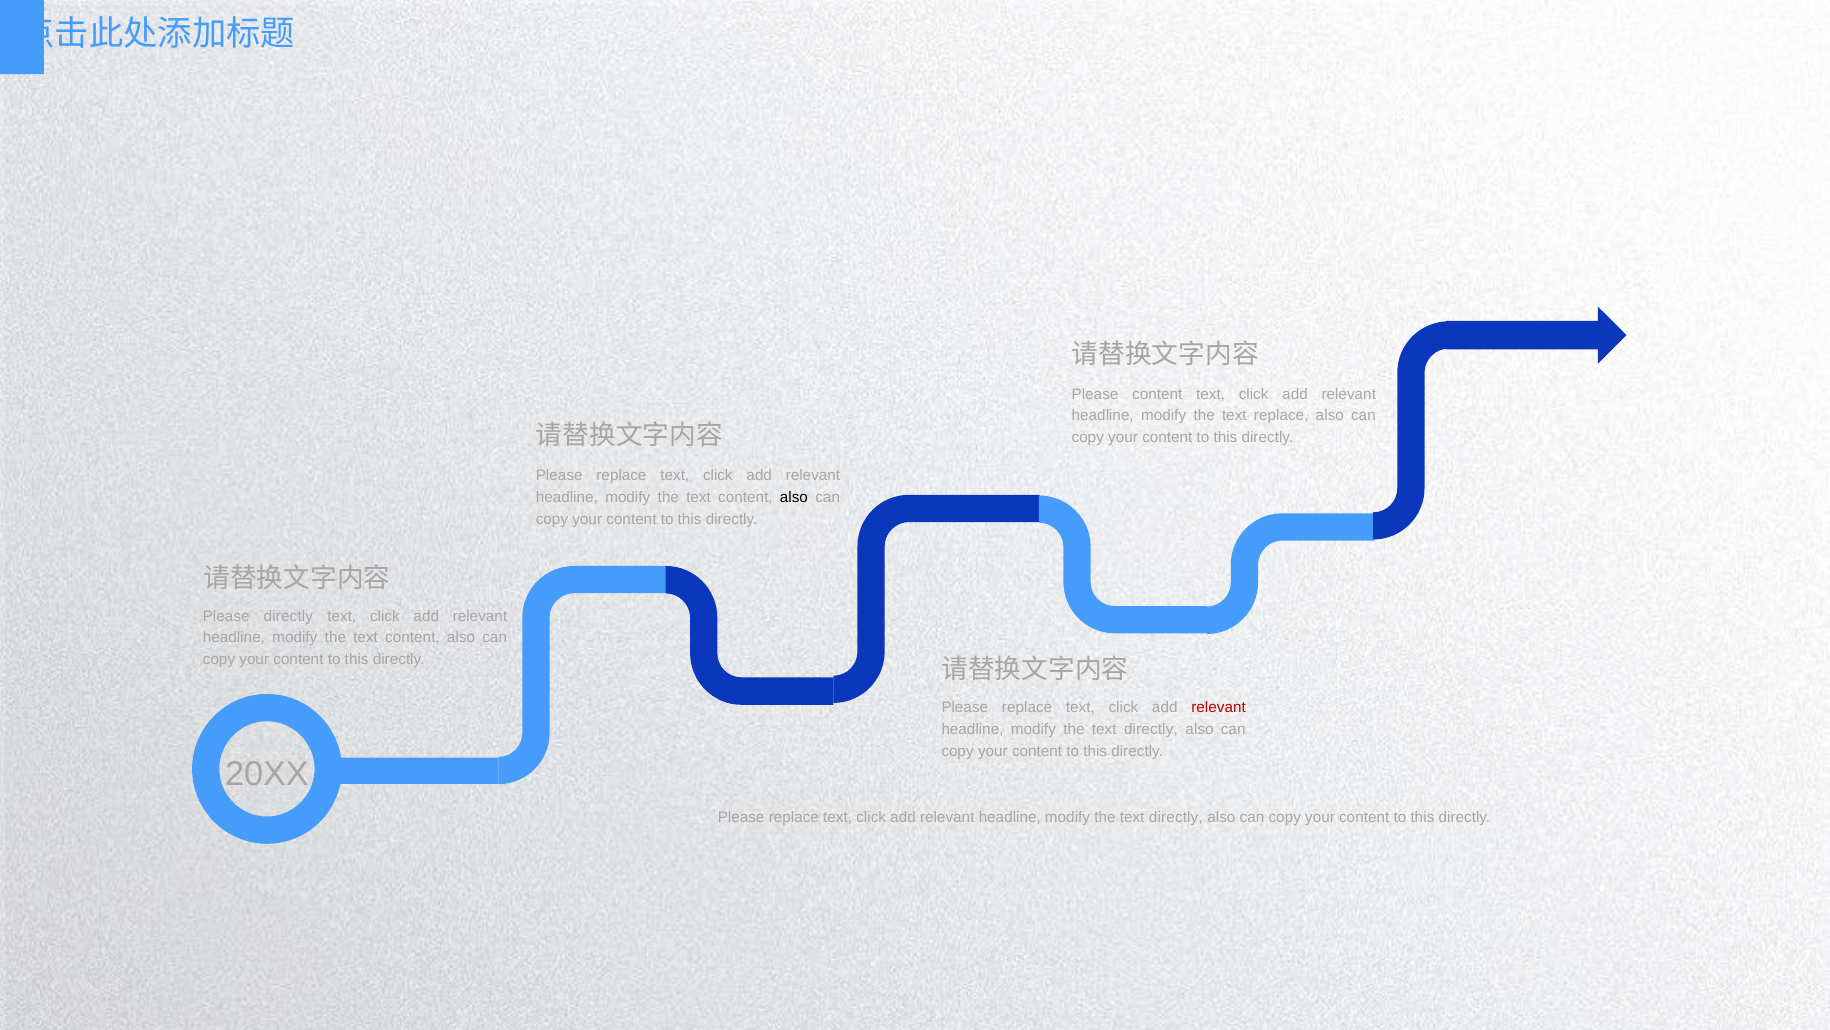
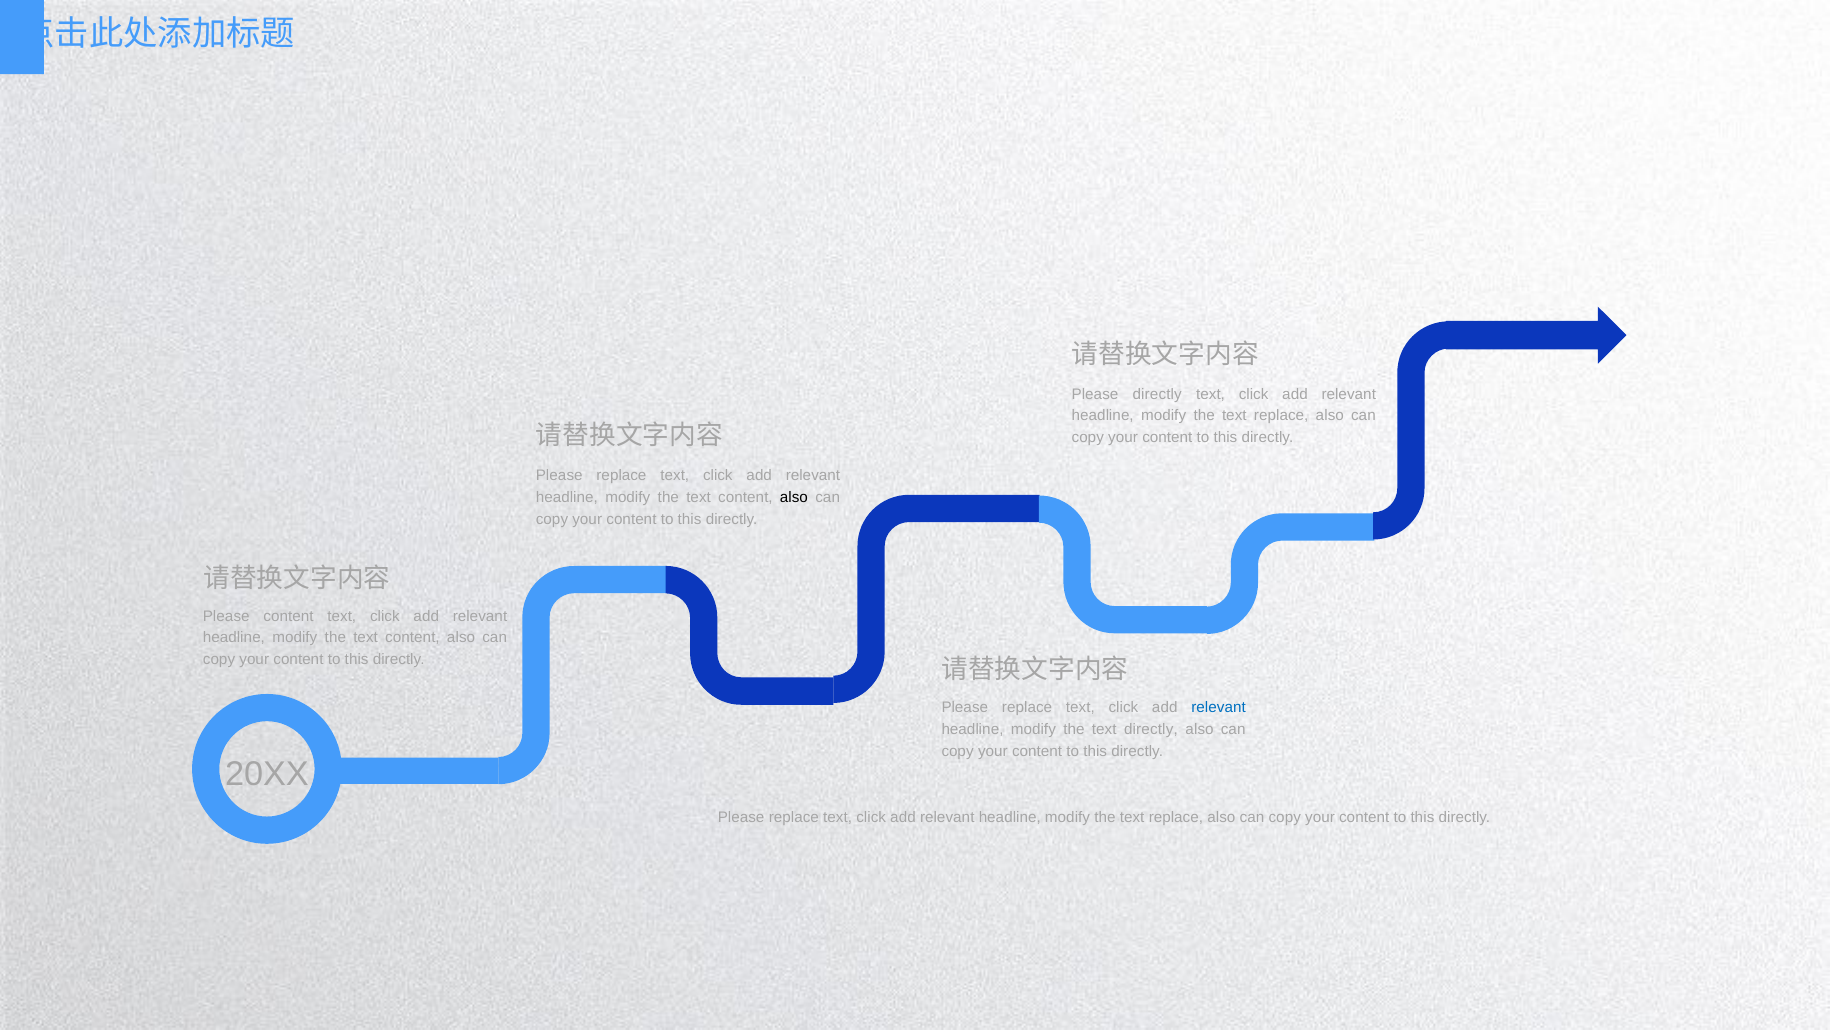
Please content: content -> directly (1157, 394)
Please directly: directly -> content (288, 616)
relevant colour: red -> blue (1219, 707)
directly: directly -> replace (1176, 817)
